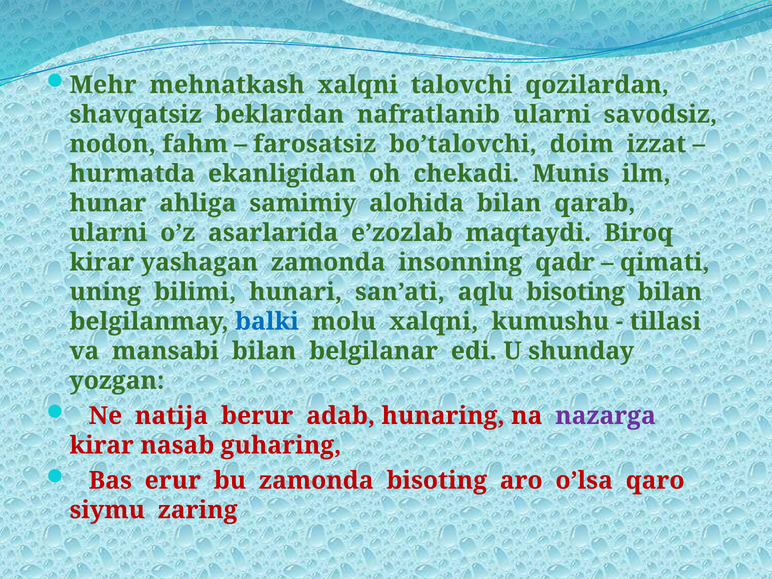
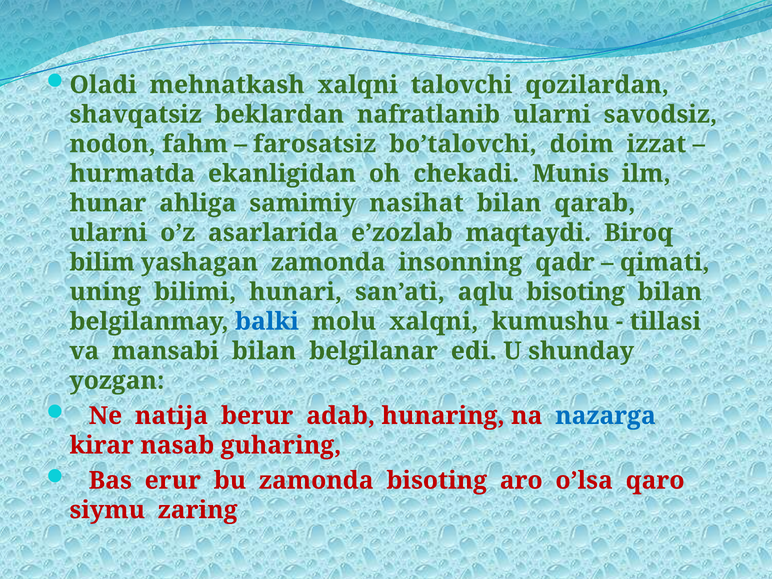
Mehr: Mehr -> Oladi (103, 85)
alohida: alohida -> nasihat (416, 203)
kirar: kirar -> bilim (102, 262)
nazarga colour: purple -> blue (605, 416)
